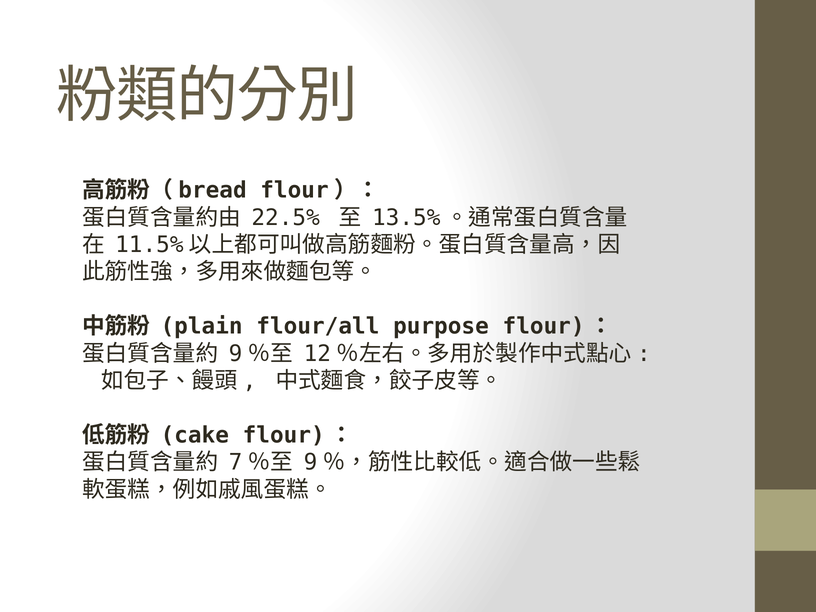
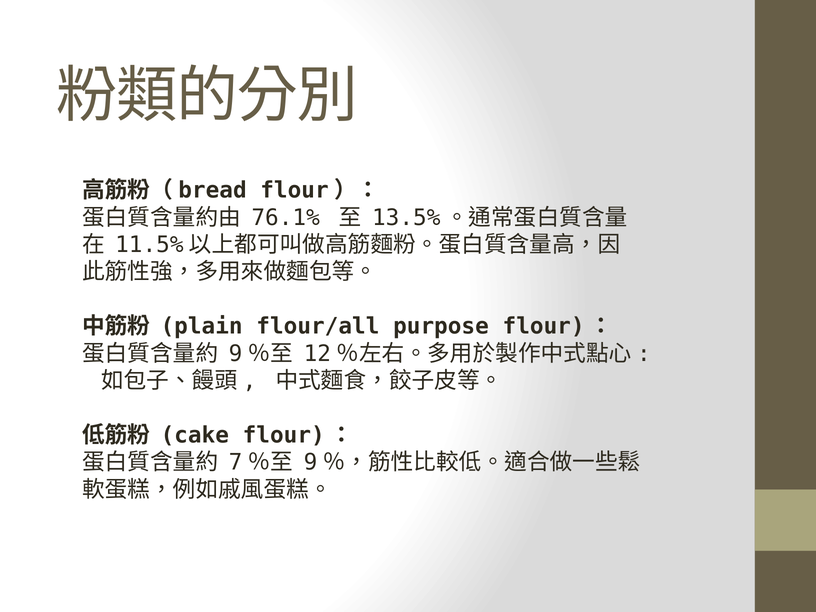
22.5%: 22.5% -> 76.1% (286, 218)
